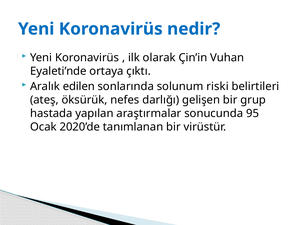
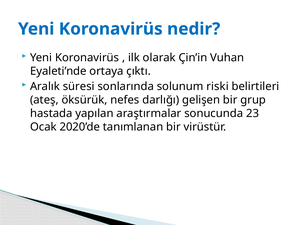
edilen: edilen -> süresi (79, 87)
95: 95 -> 23 (253, 114)
